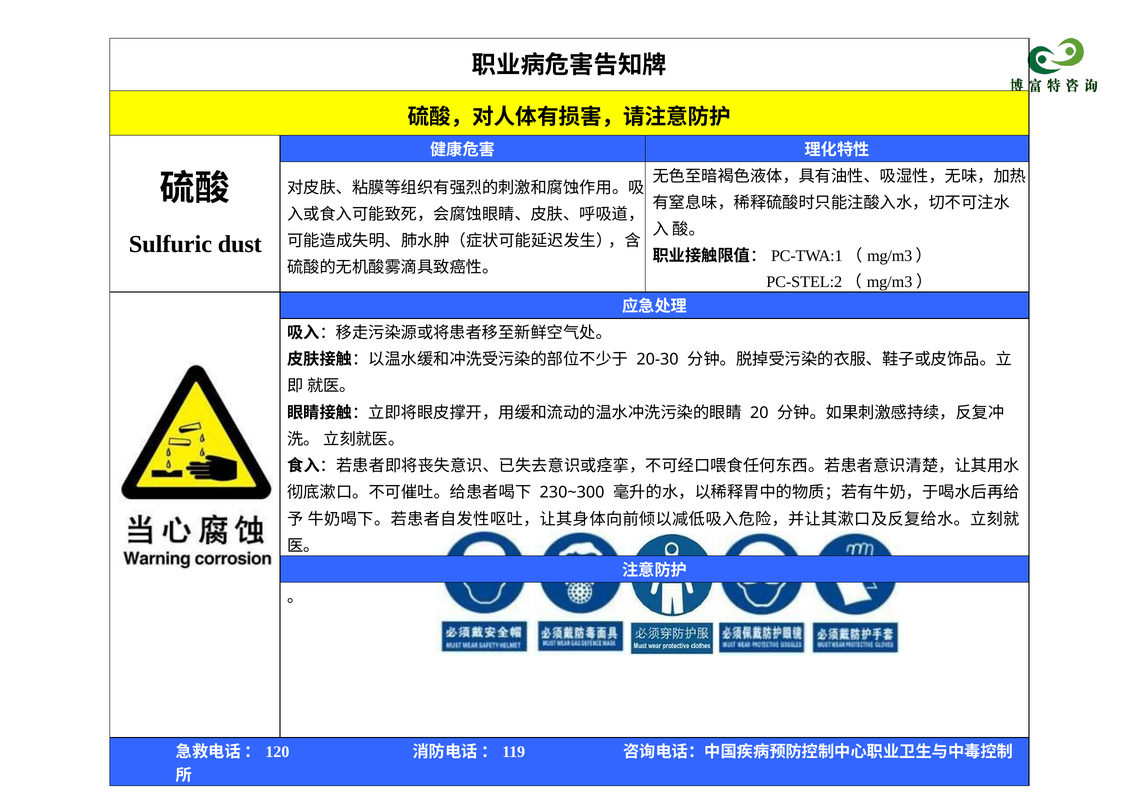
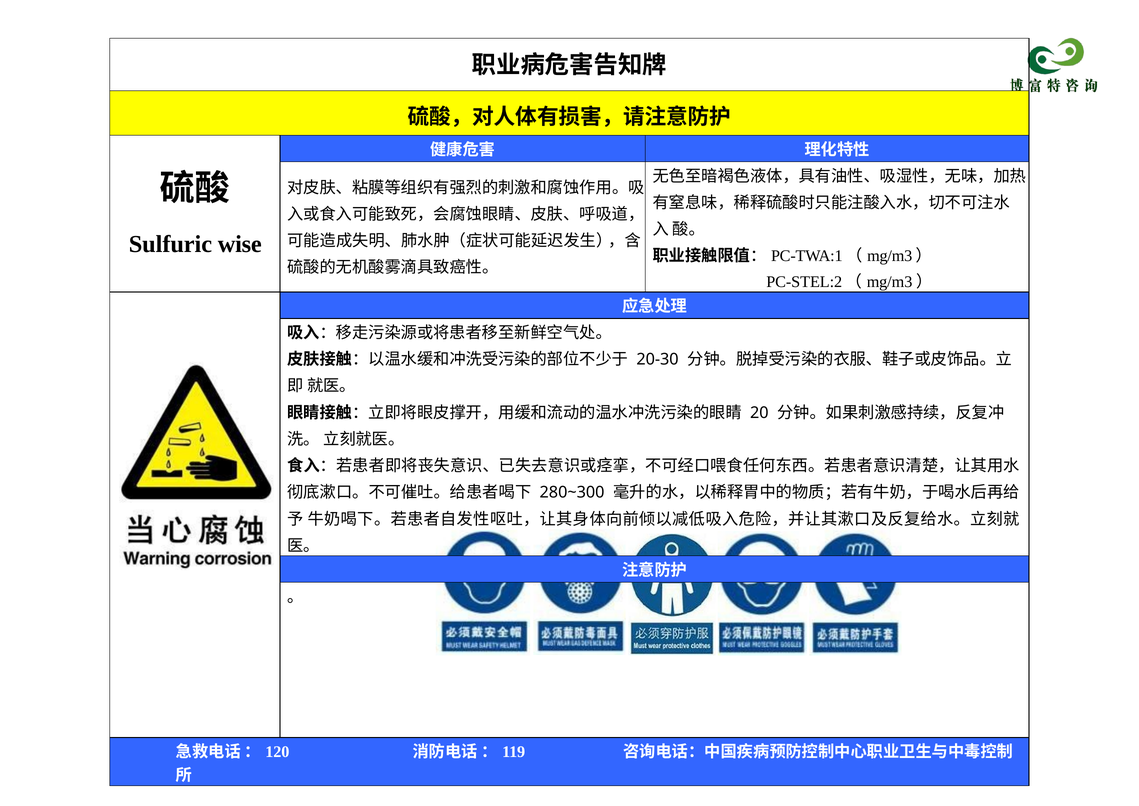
dust: dust -> wise (240, 244)
230~300: 230~300 -> 280~300 (572, 492)
